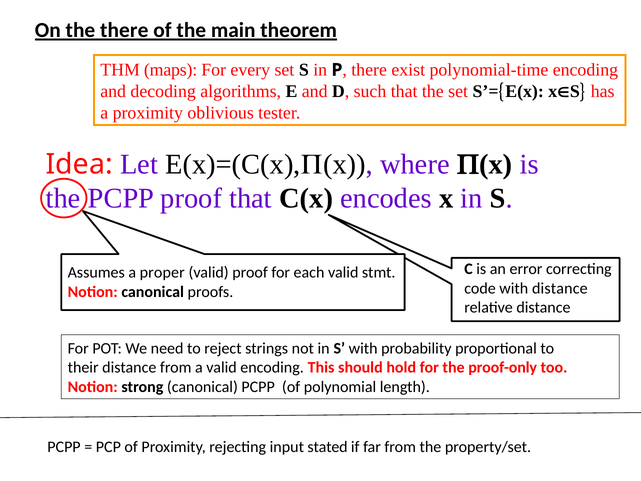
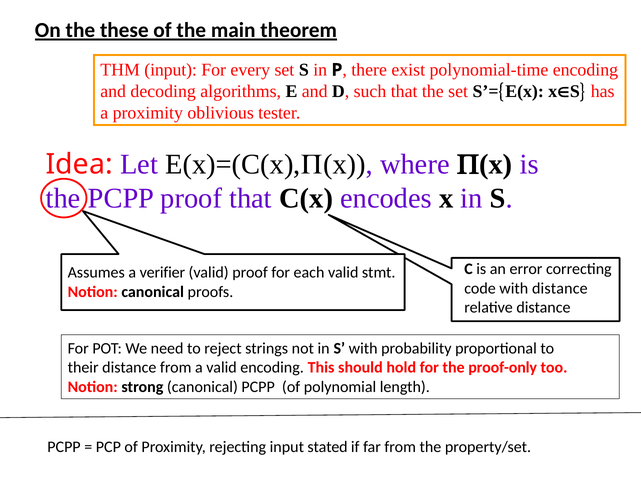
the there: there -> these (124, 30)
THM maps: maps -> input (171, 70)
proper: proper -> verifier (162, 272)
